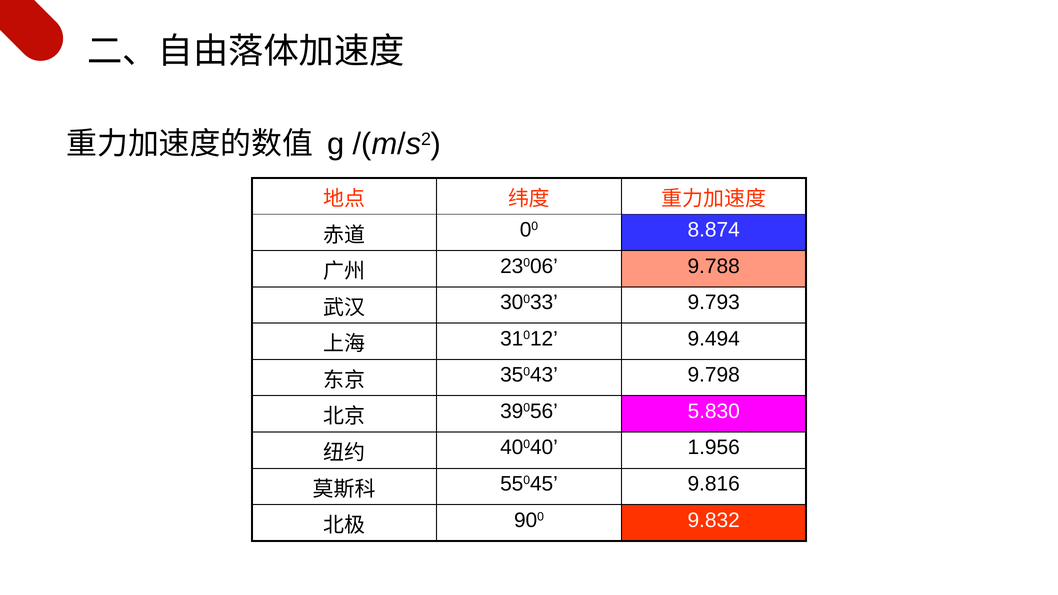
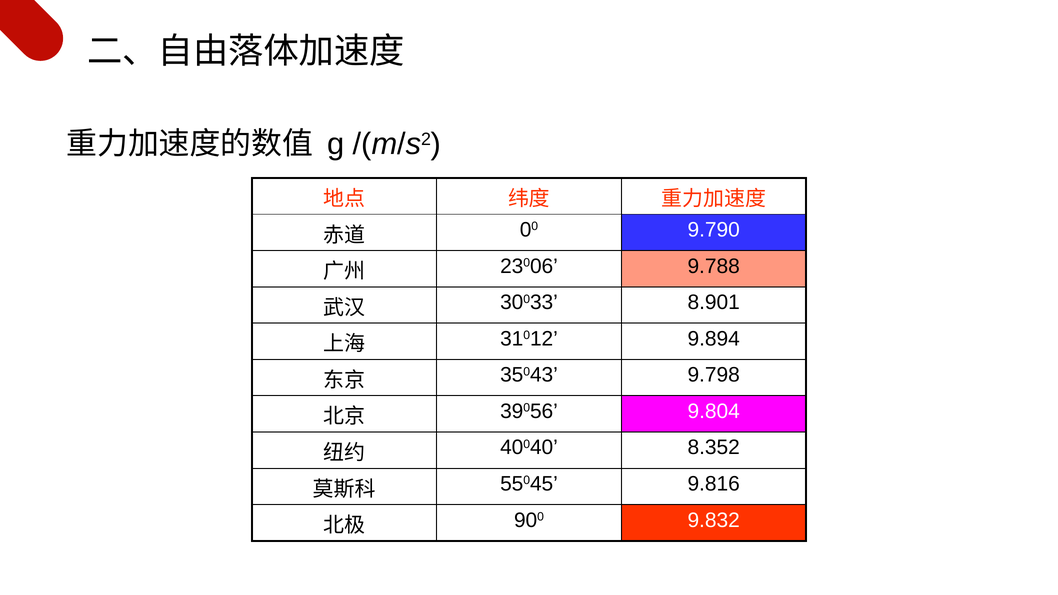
8.874: 8.874 -> 9.790 (714, 230)
9.793: 9.793 -> 8.901 (714, 302)
9.494: 9.494 -> 9.894 (714, 339)
5.830: 5.830 -> 9.804 (714, 411)
1.956: 1.956 -> 8.352 (714, 448)
